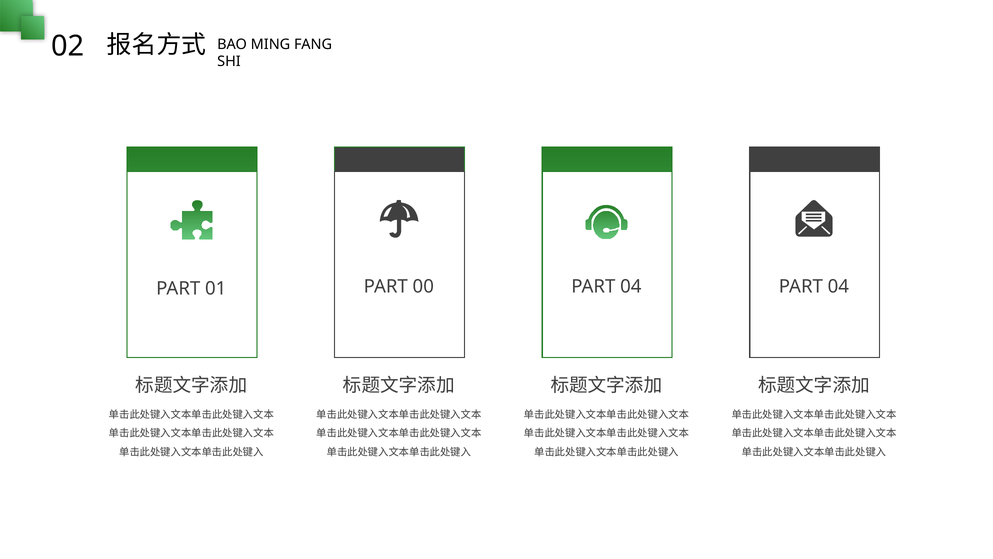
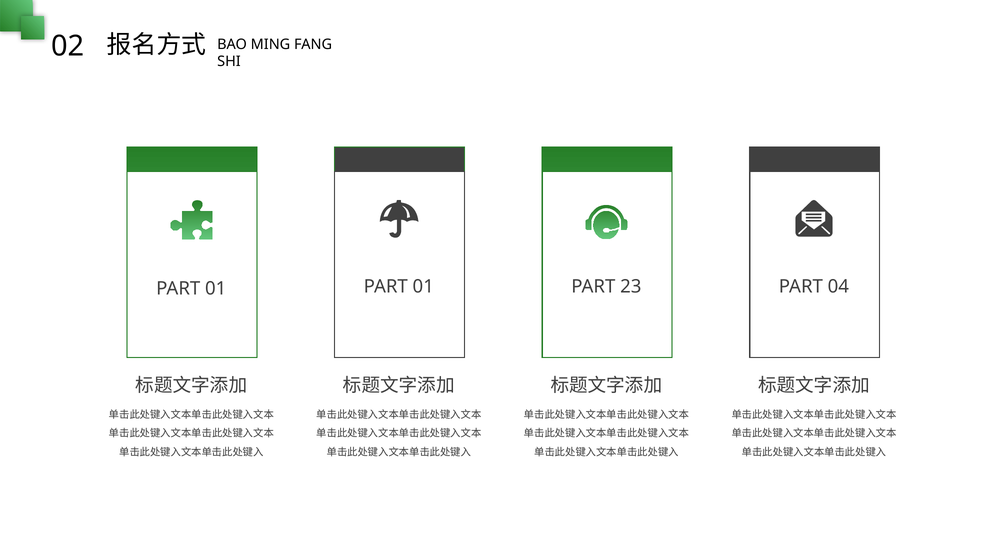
00: 00 -> 01 (423, 286)
04: 04 -> 23 (631, 286)
